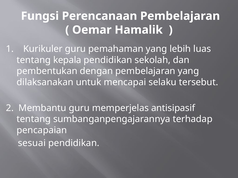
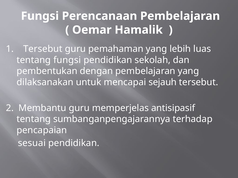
1 Kurikuler: Kurikuler -> Tersebut (43, 49)
tentang kepala: kepala -> fungsi (67, 60)
selaku: selaku -> sejauh (163, 82)
